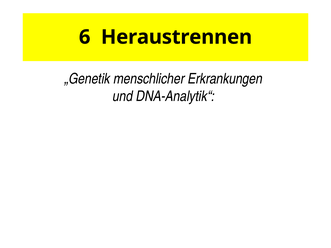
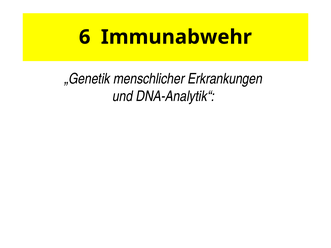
Heraustrennen: Heraustrennen -> Immunabwehr (176, 37)
